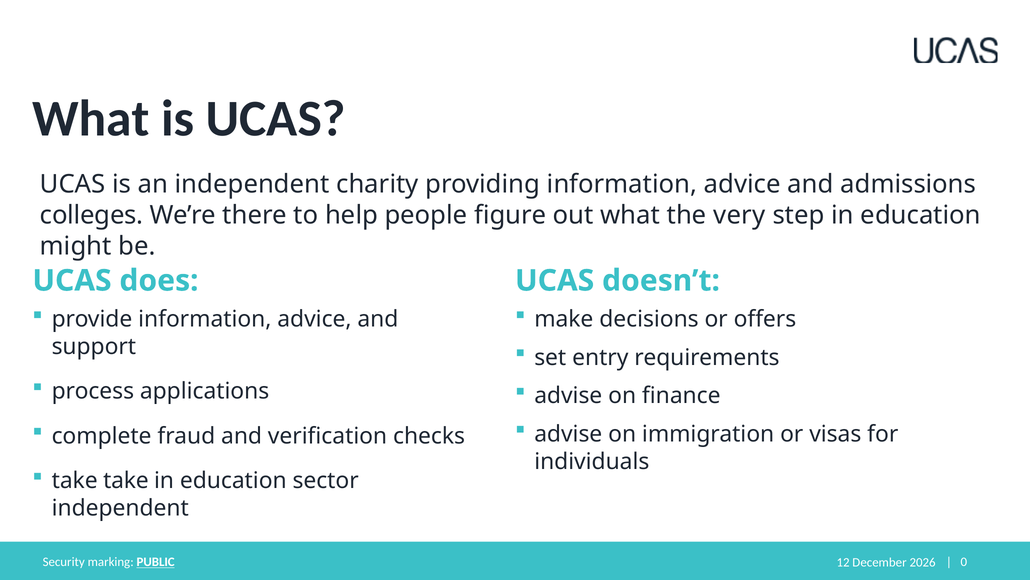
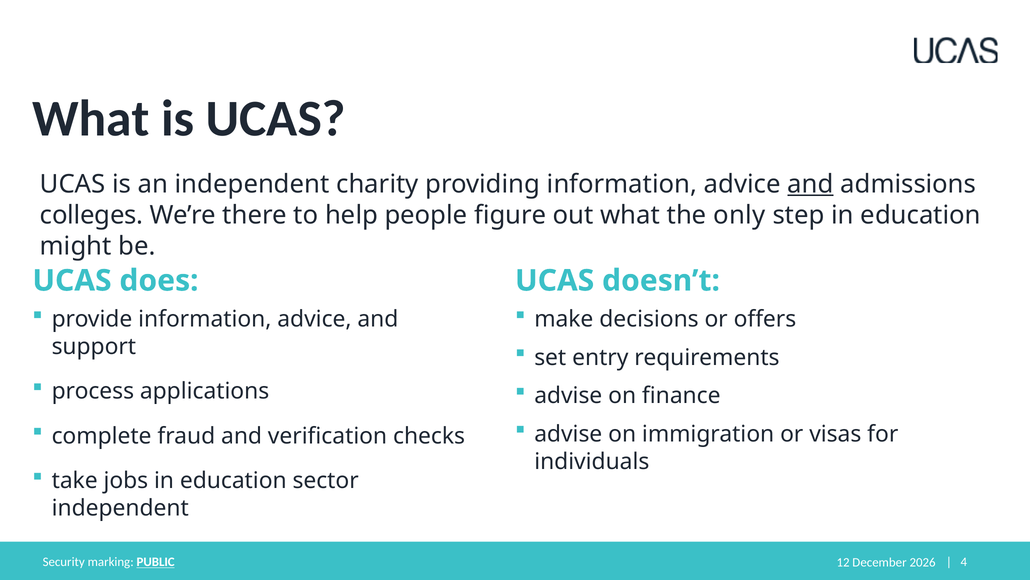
and underline: none -> present (810, 184)
very: very -> only (739, 215)
take take: take -> jobs (126, 480)
0: 0 -> 4 (964, 562)
